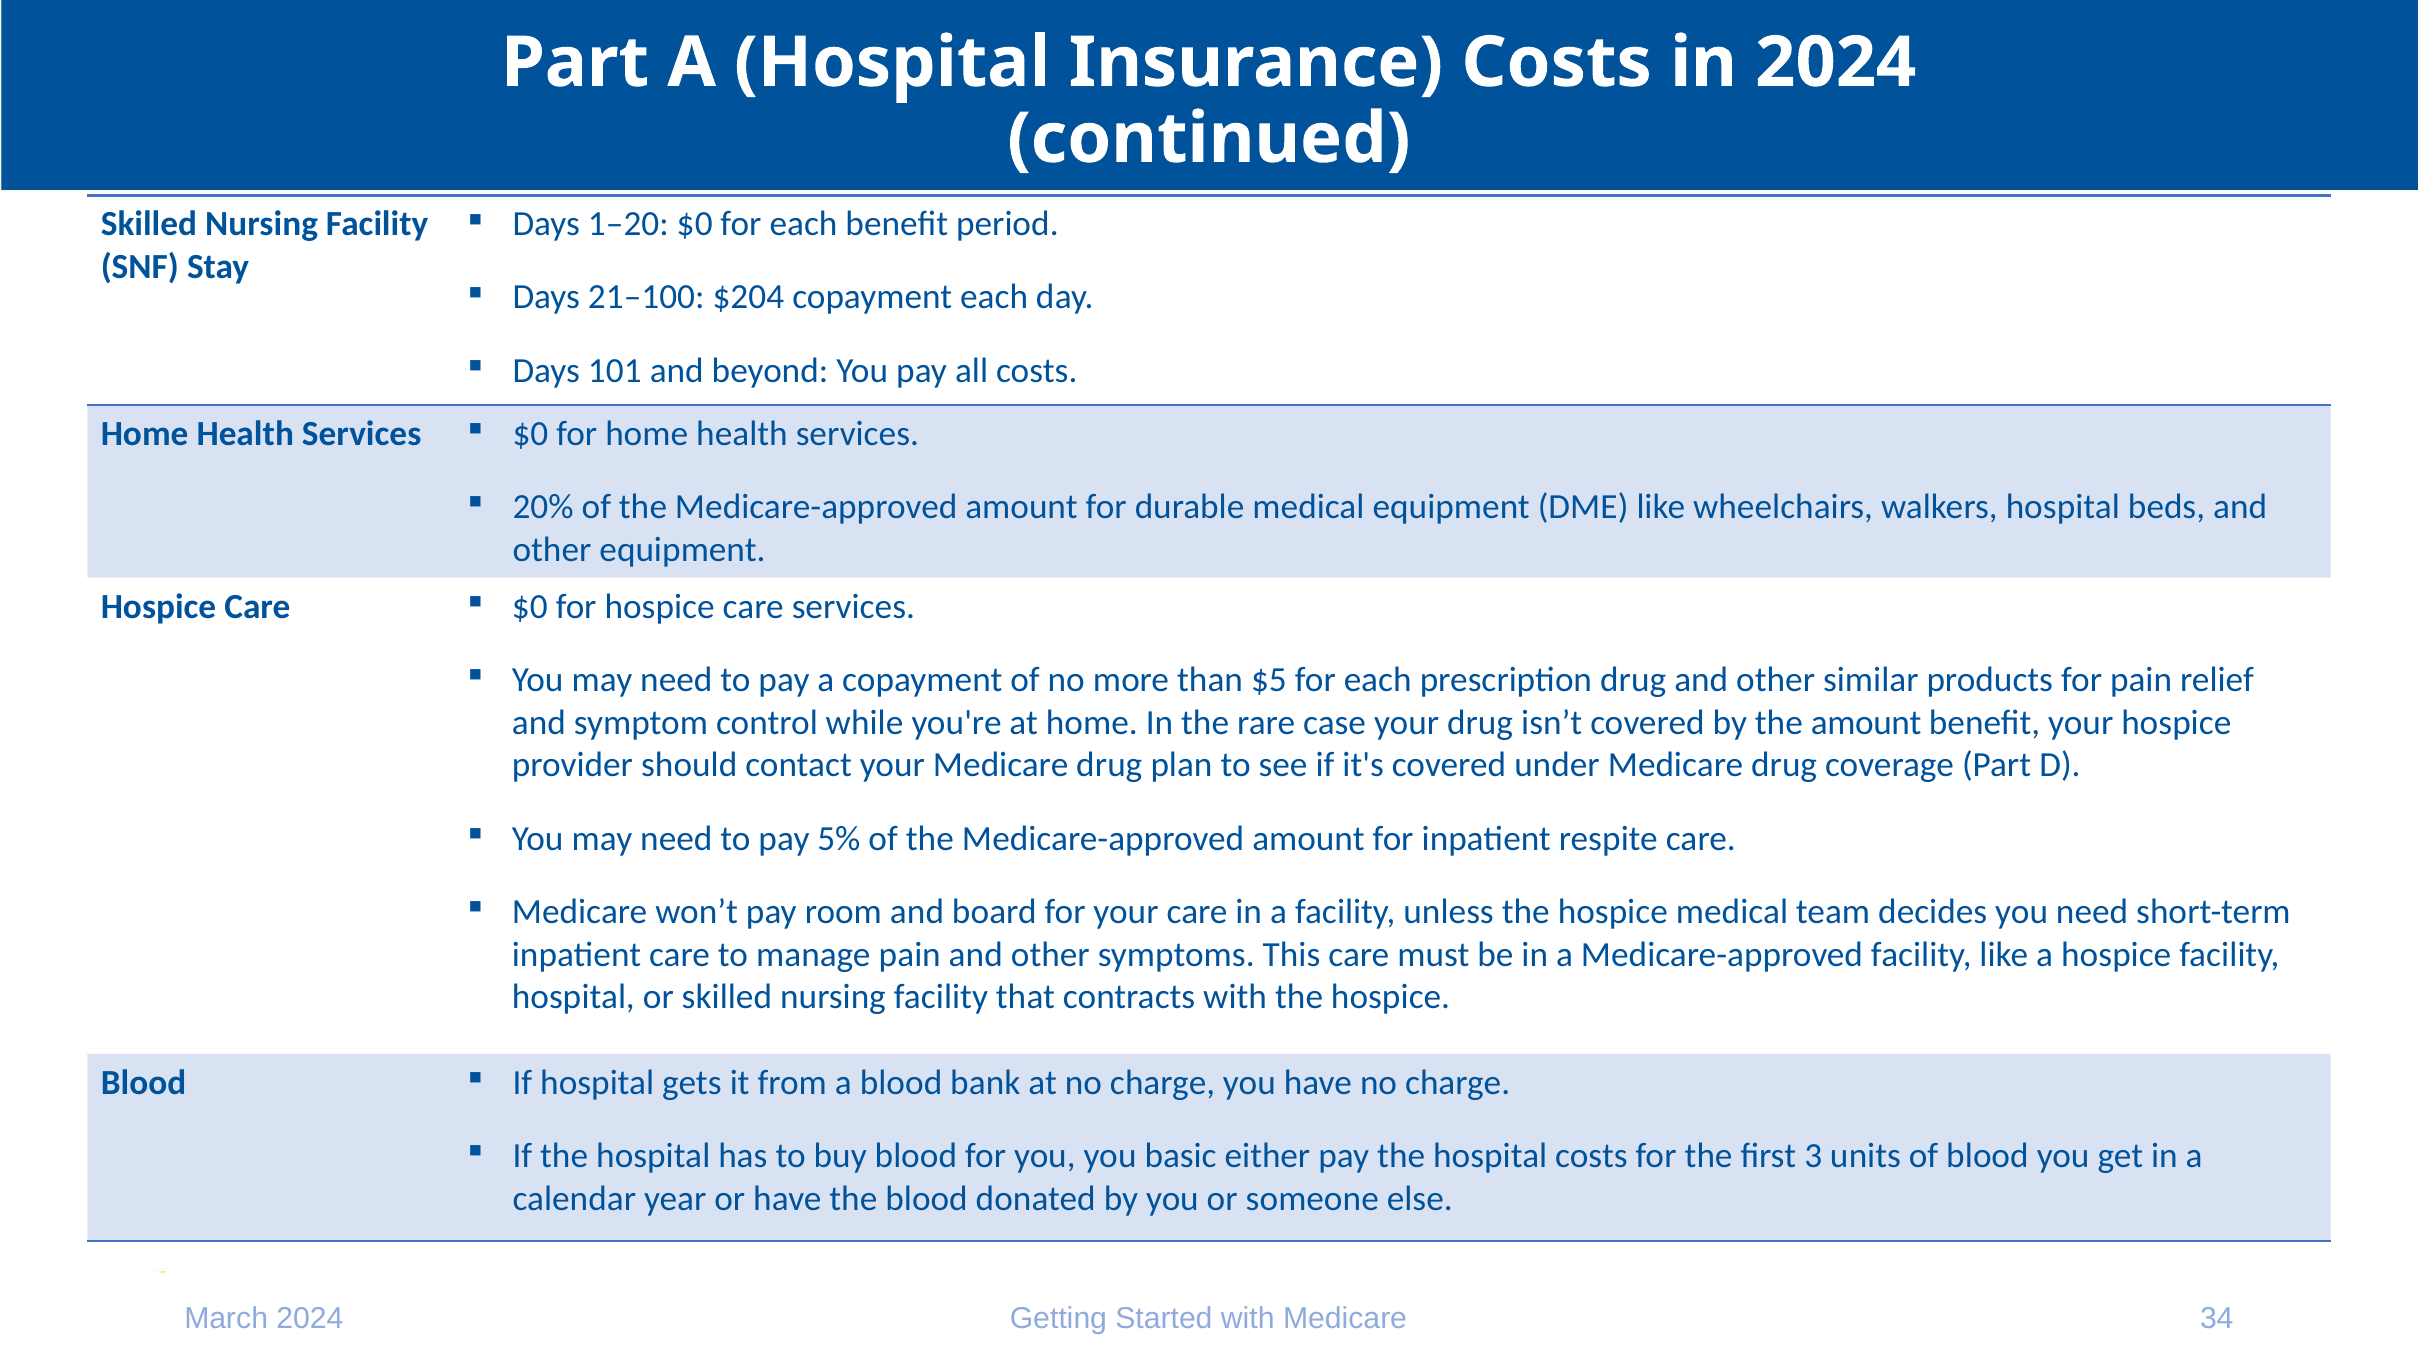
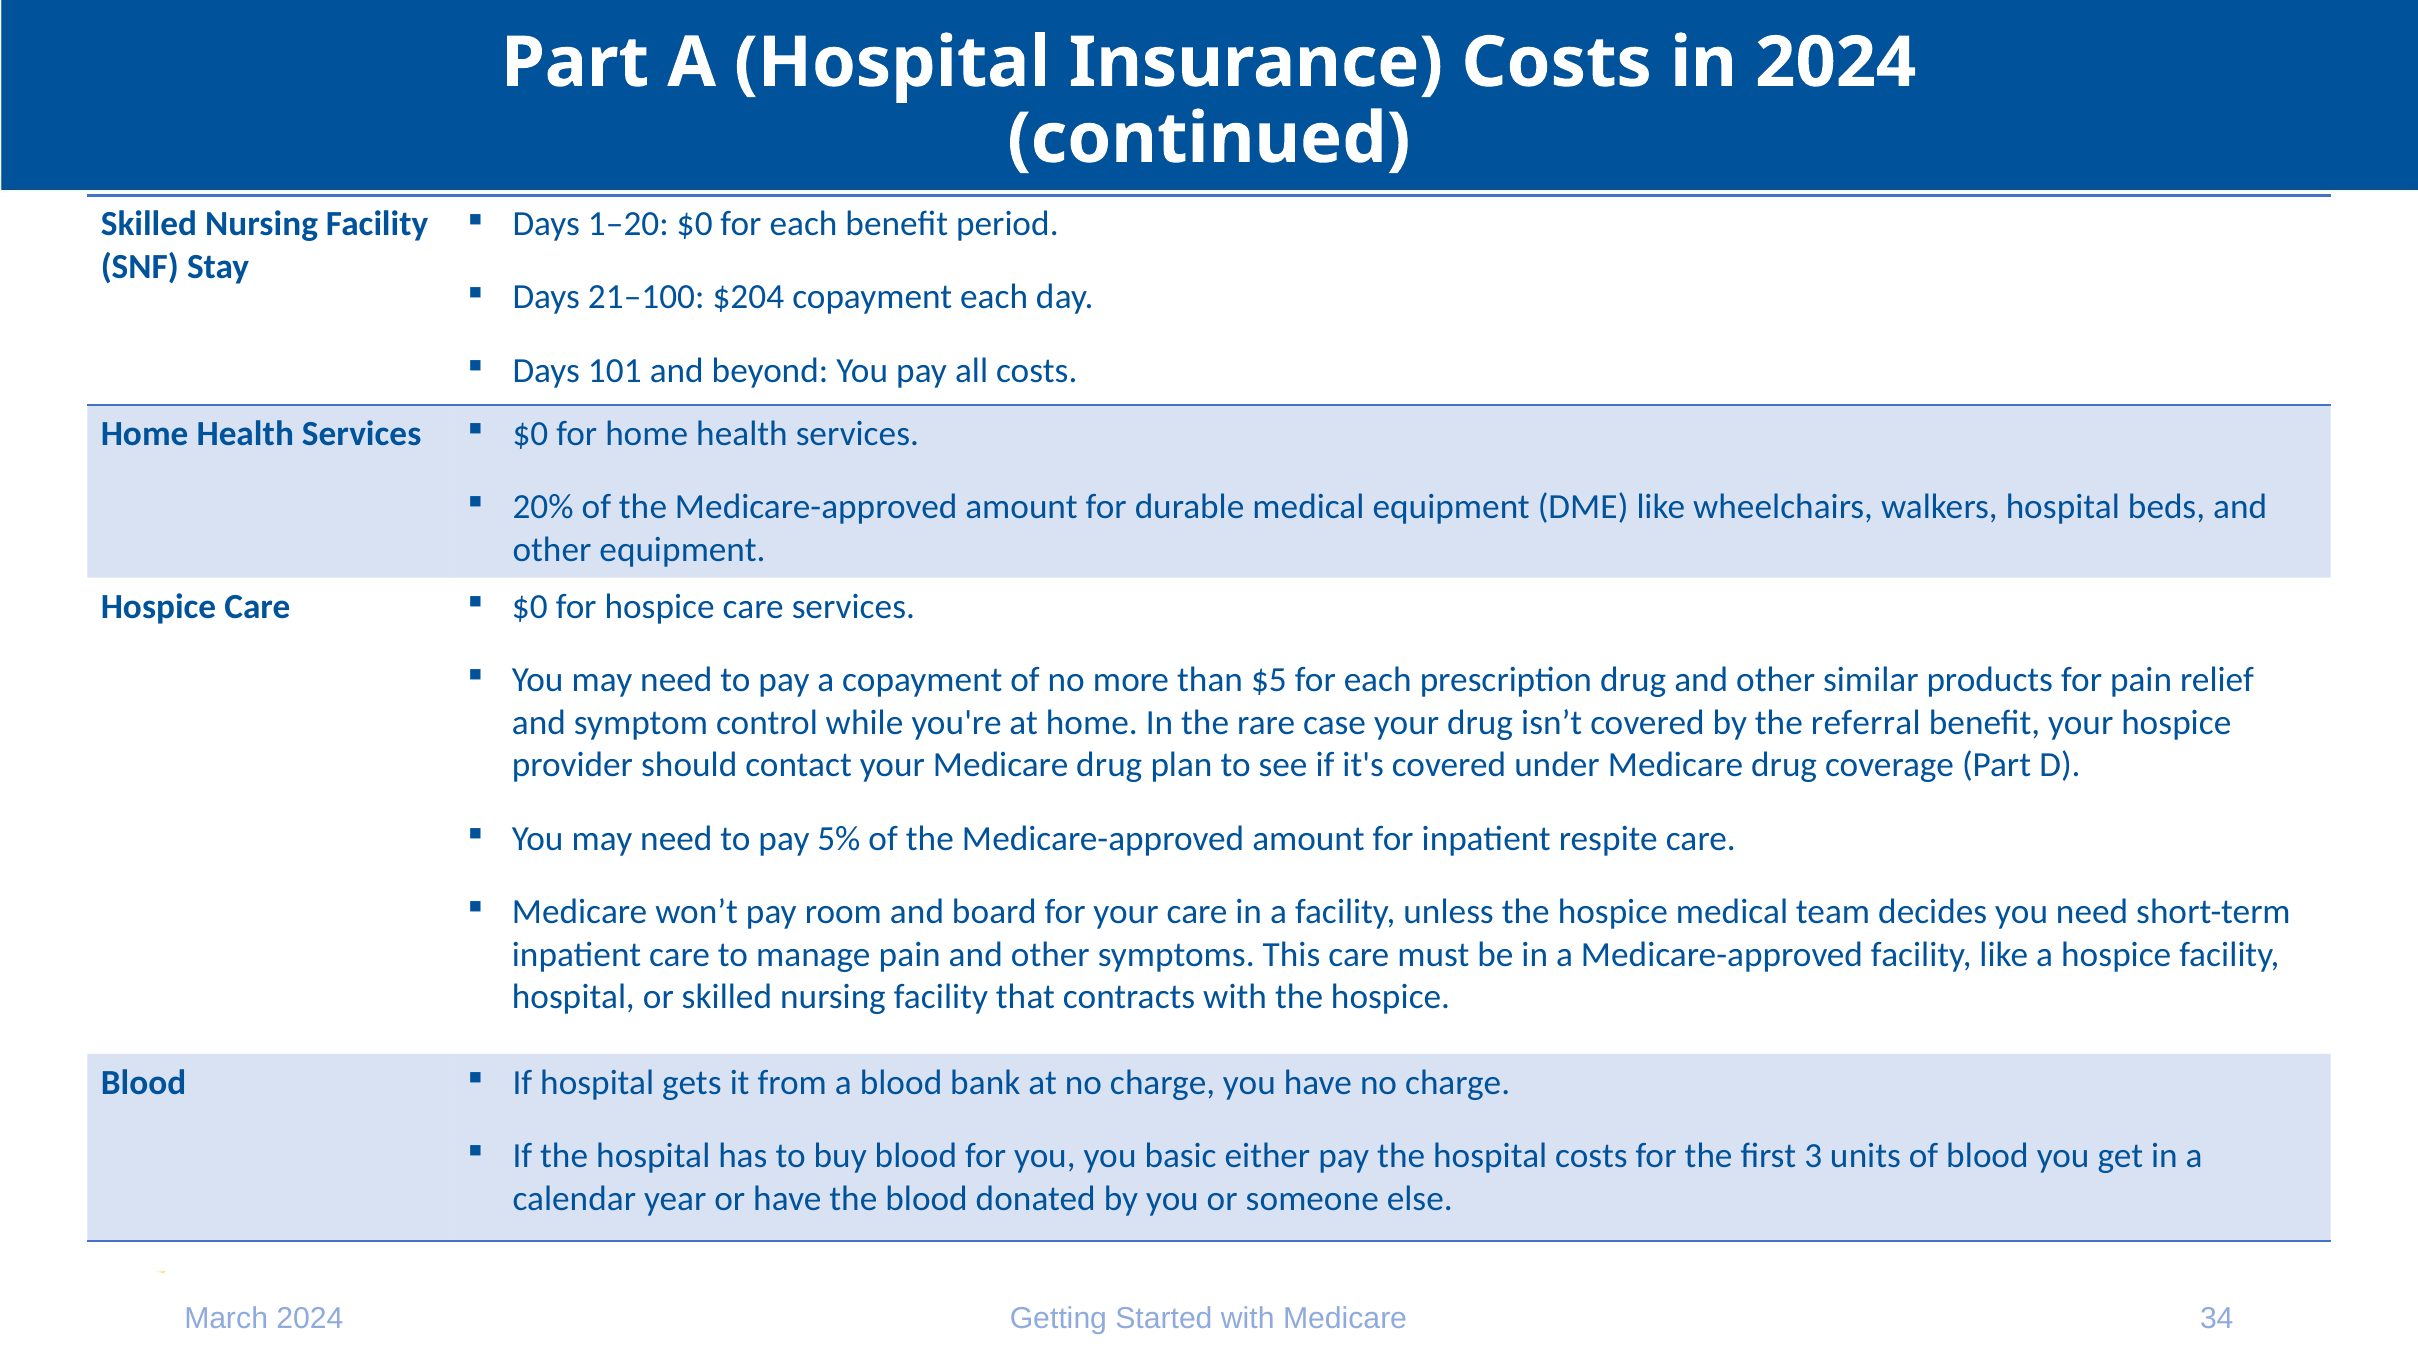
the amount: amount -> referral (1866, 722)
